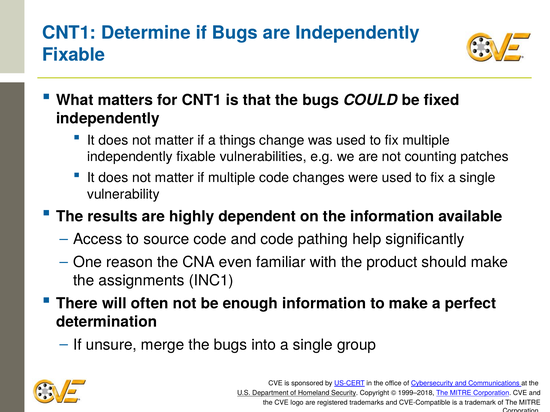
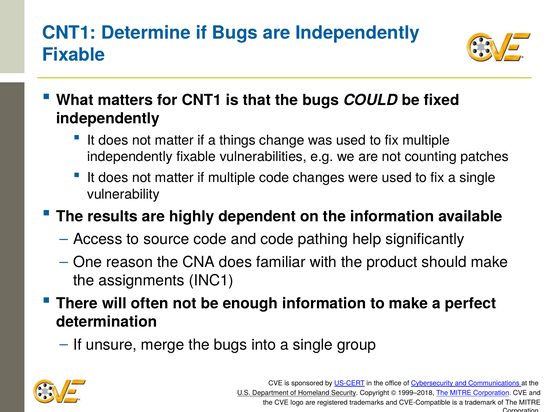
CNA even: even -> does (236, 263)
